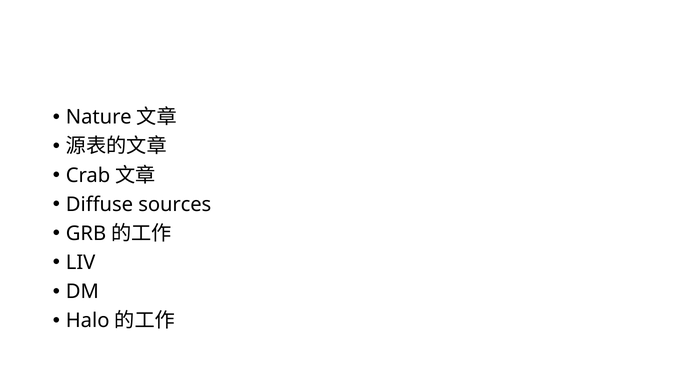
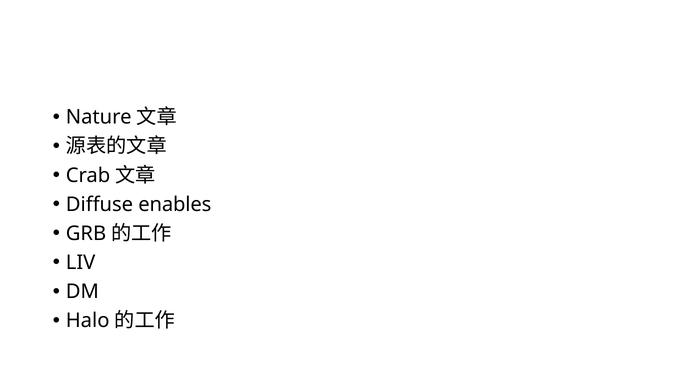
sources: sources -> enables (175, 204)
